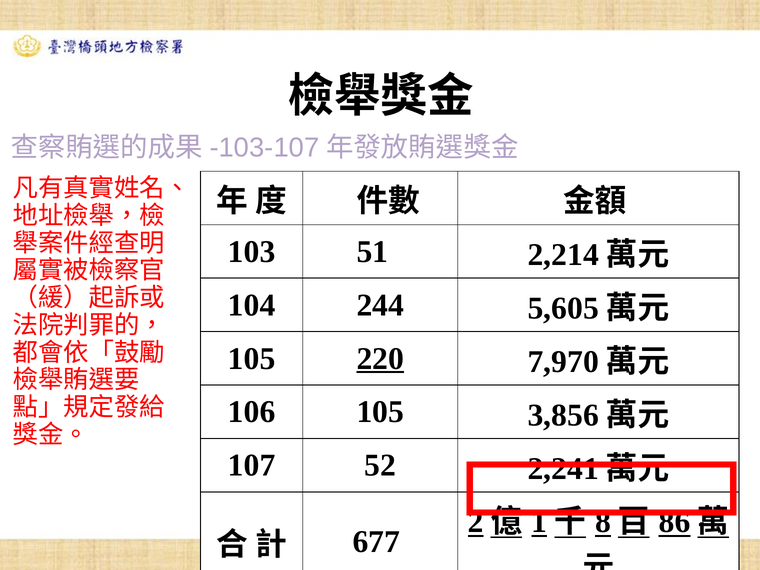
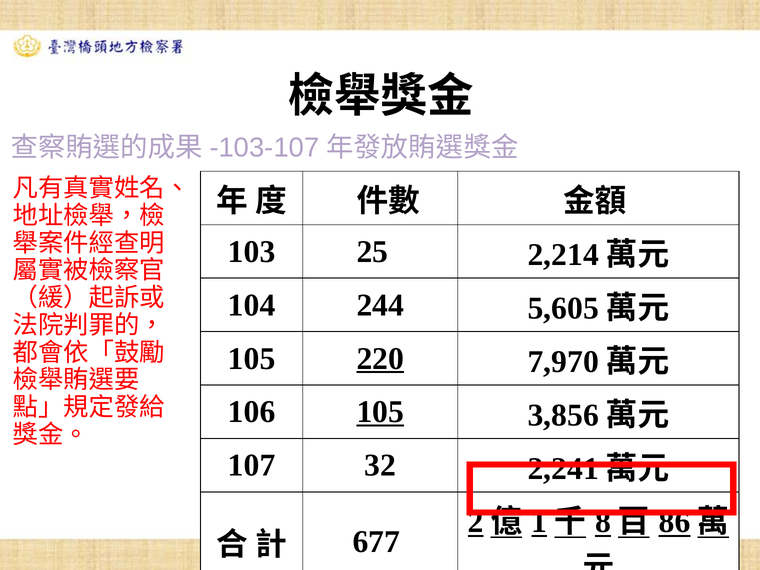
51: 51 -> 25 (372, 252)
105 underline: none -> present (380, 412)
52: 52 -> 32 (380, 465)
